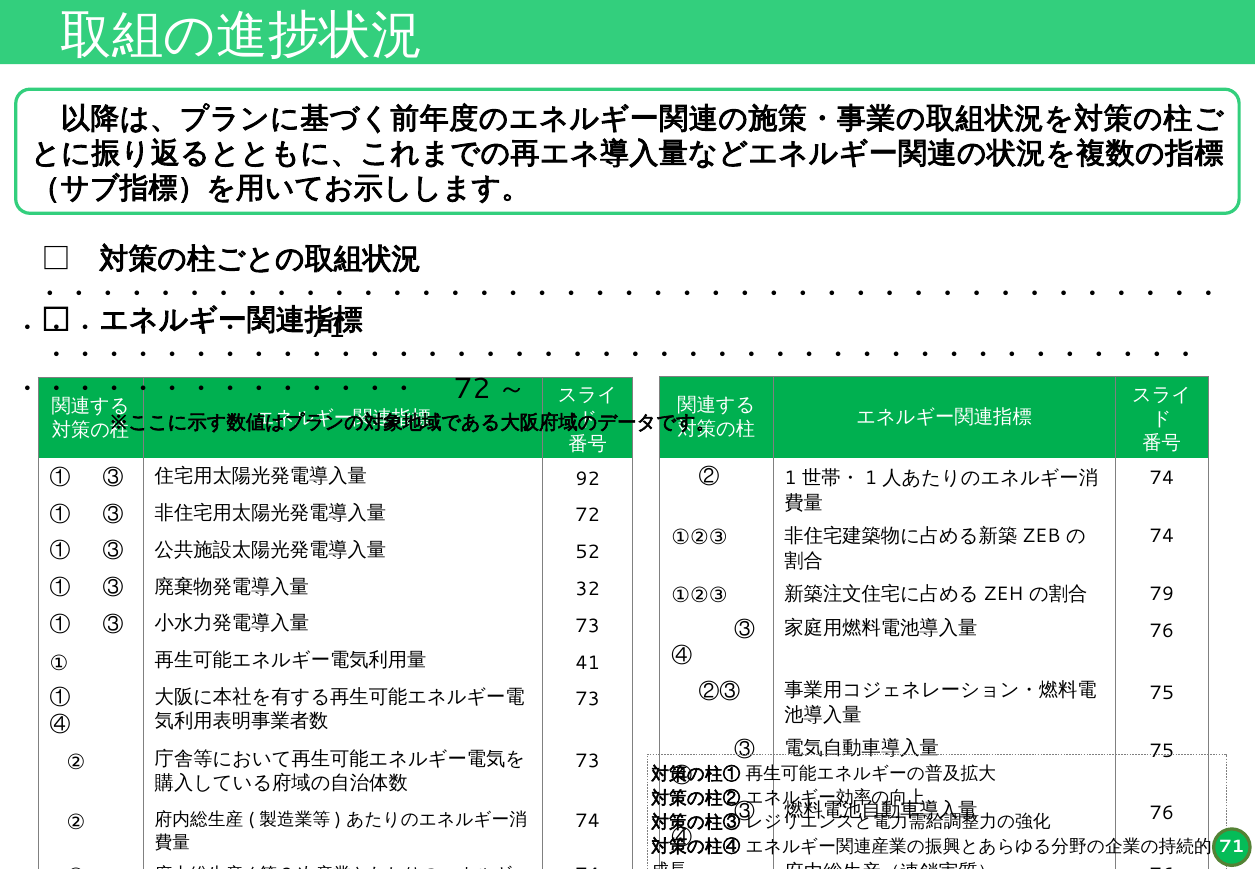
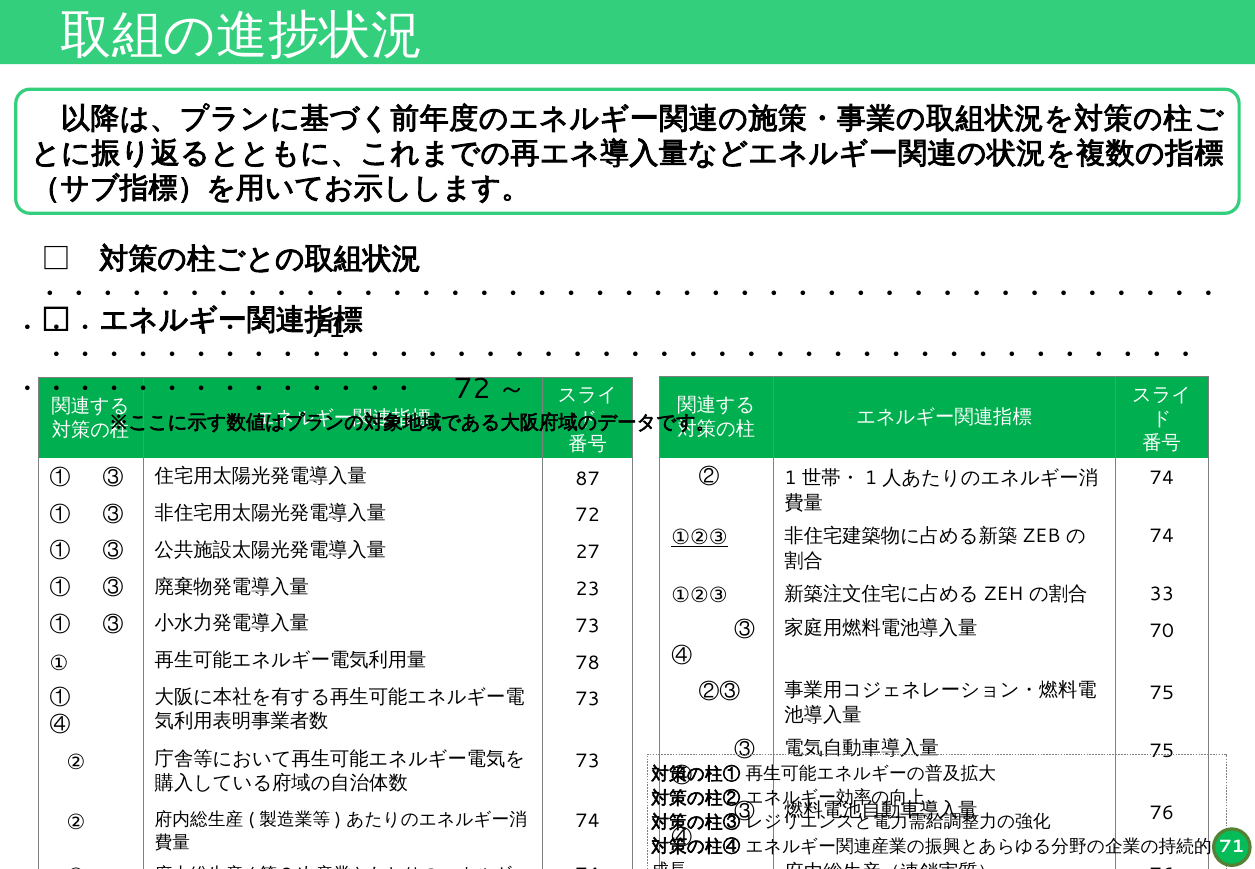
92: 92 -> 87 (588, 479)
①②③ underline: none -> present (700, 537)
52: 52 -> 27 (588, 552)
32: 32 -> 23 (588, 589)
79: 79 -> 33 (1162, 594)
76: 76 -> 70 (1162, 631)
41: 41 -> 78 (588, 663)
